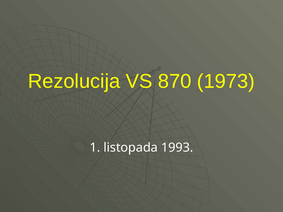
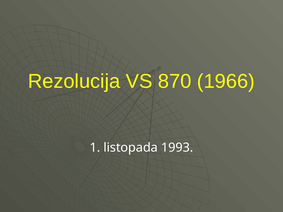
1973: 1973 -> 1966 (226, 81)
